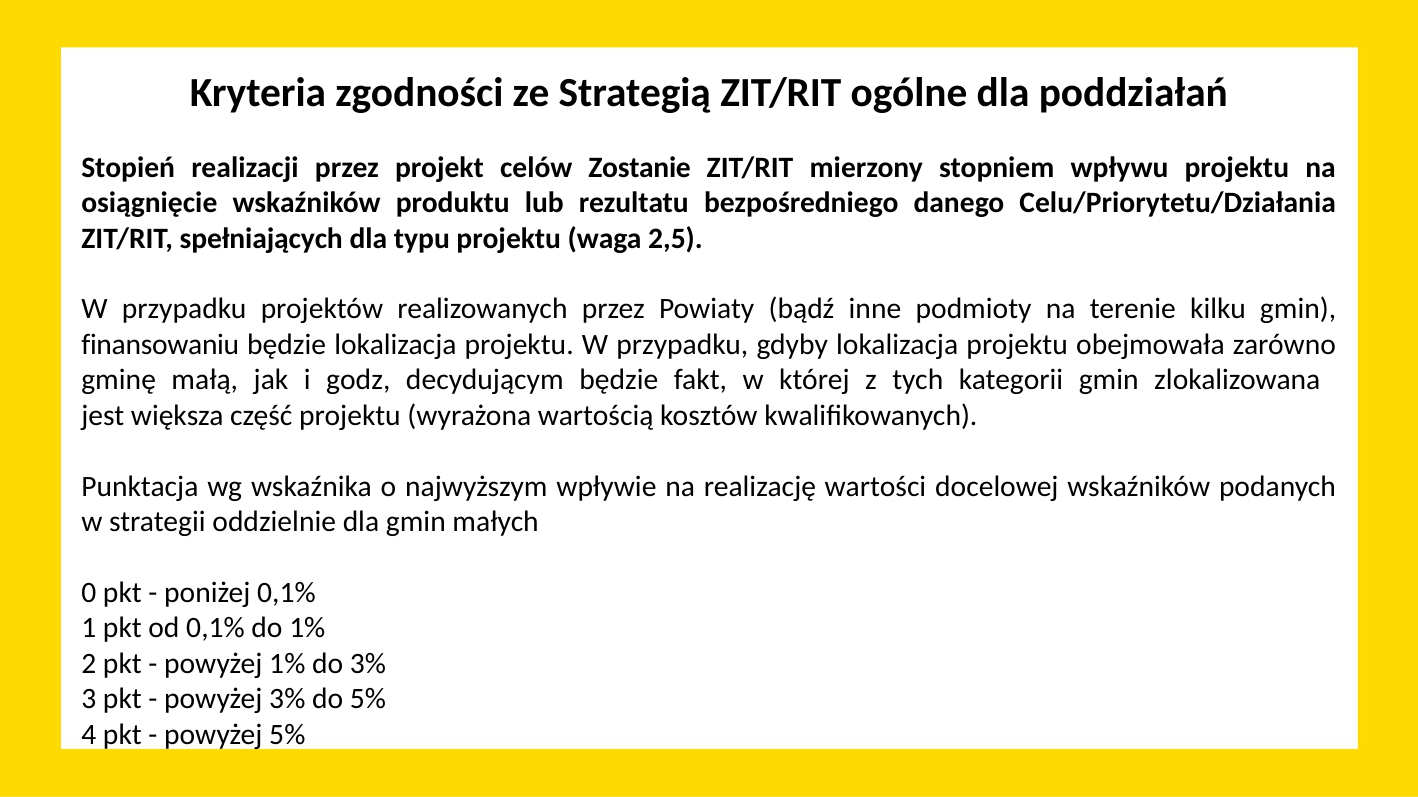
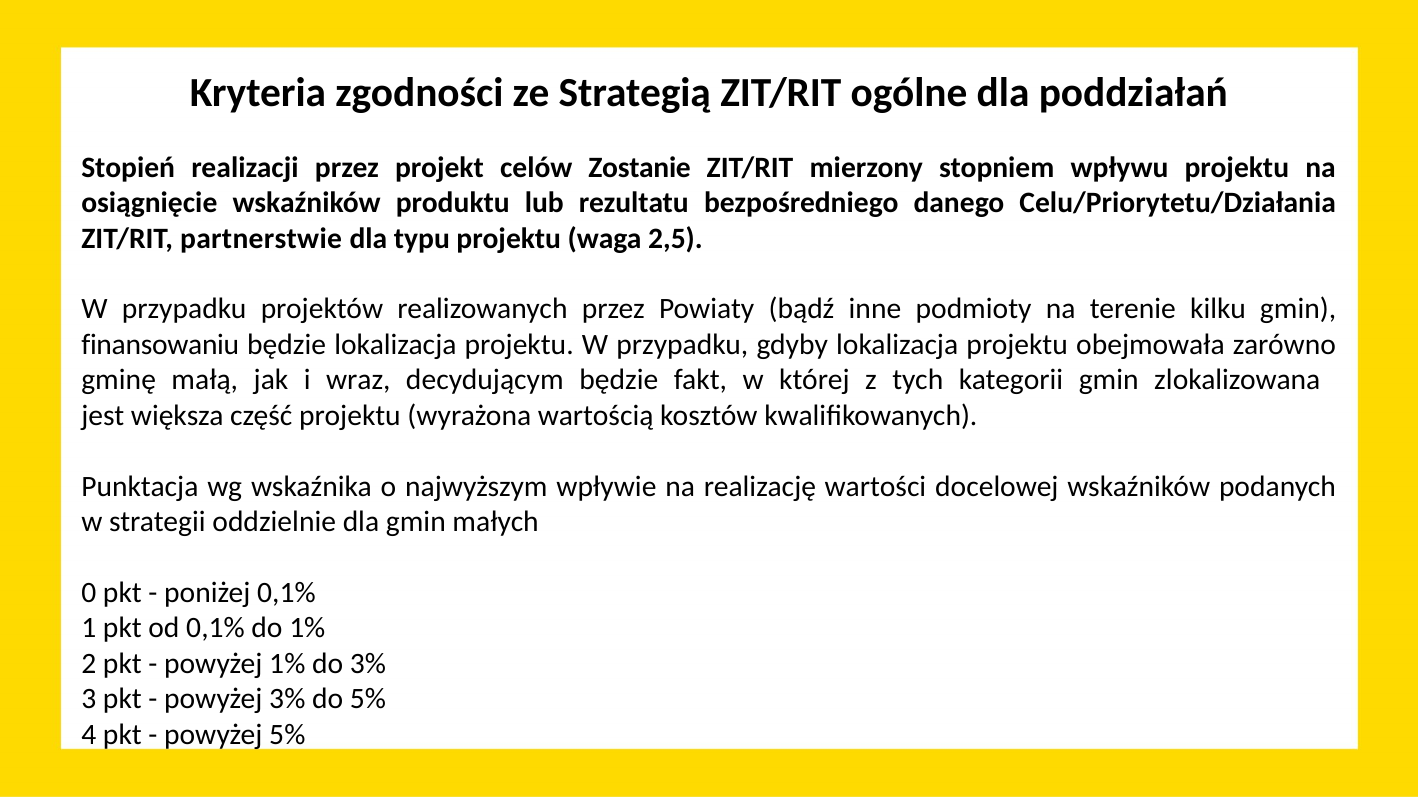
spełniających: spełniających -> partnerstwie (261, 239)
godz: godz -> wraz (358, 380)
